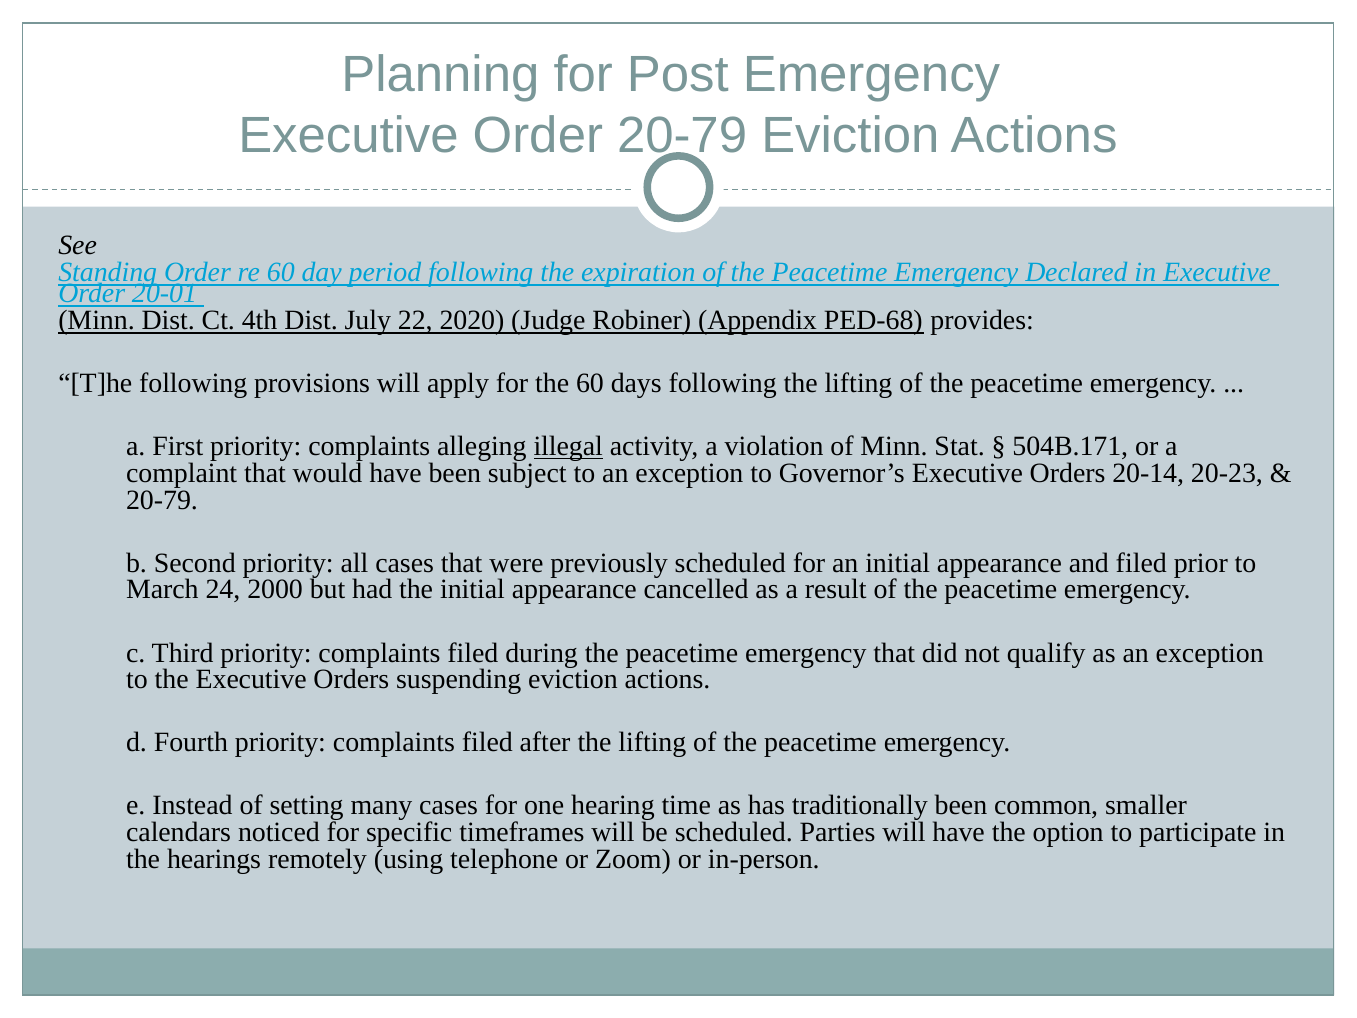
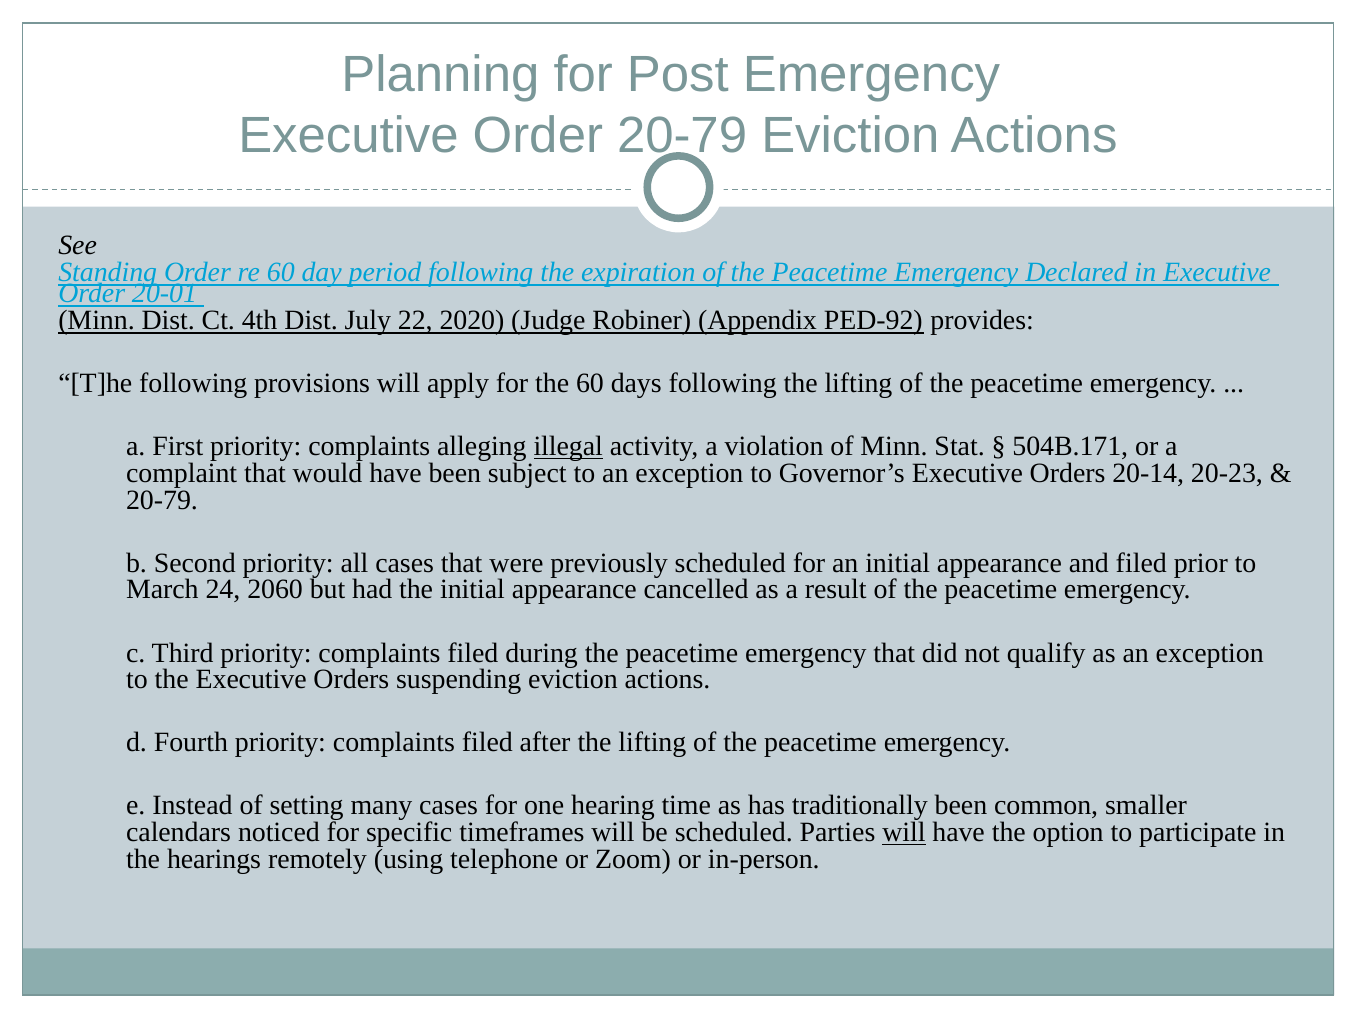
PED-68: PED-68 -> PED-92 (873, 320)
2000: 2000 -> 2060 (275, 590)
will underline: none -> present (904, 832)
